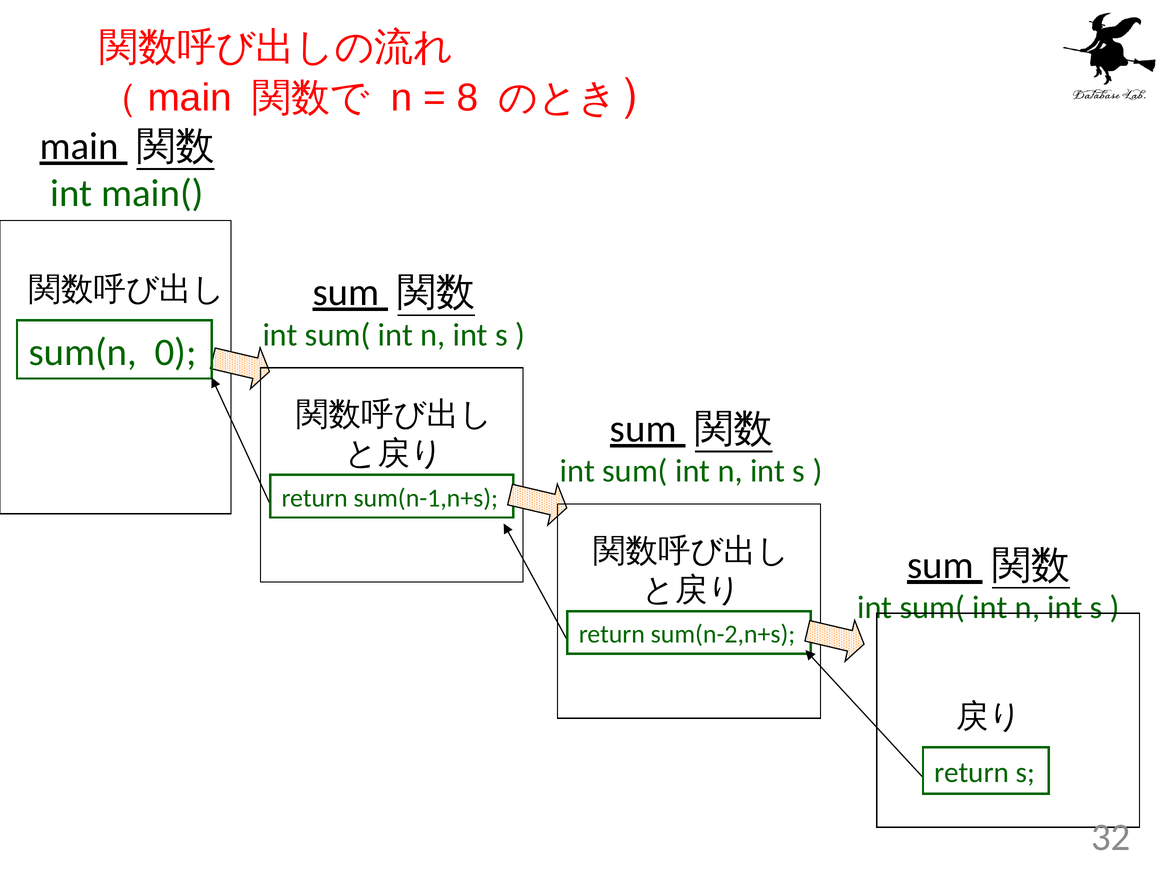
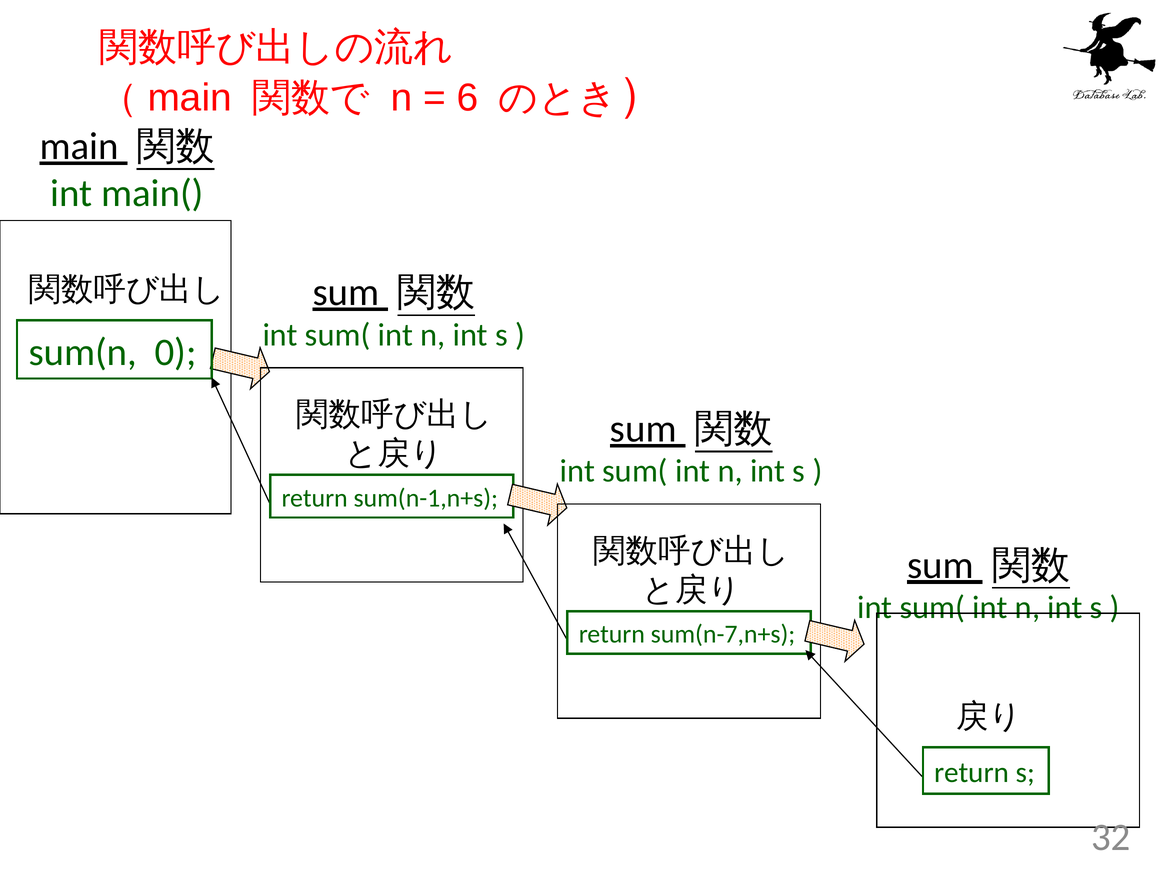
8: 8 -> 6 (467, 98)
sum(n-2,n+s: sum(n-2,n+s -> sum(n-7,n+s (723, 634)
